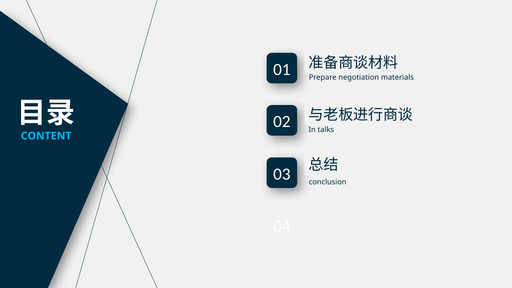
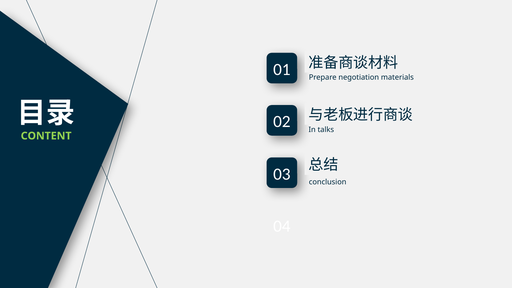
CONTENT colour: light blue -> light green (46, 136)
